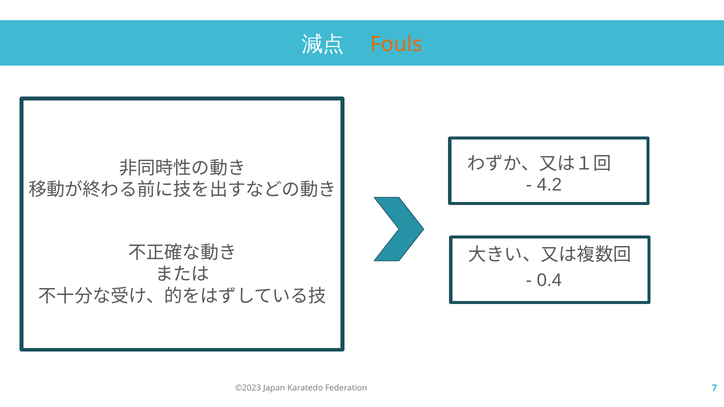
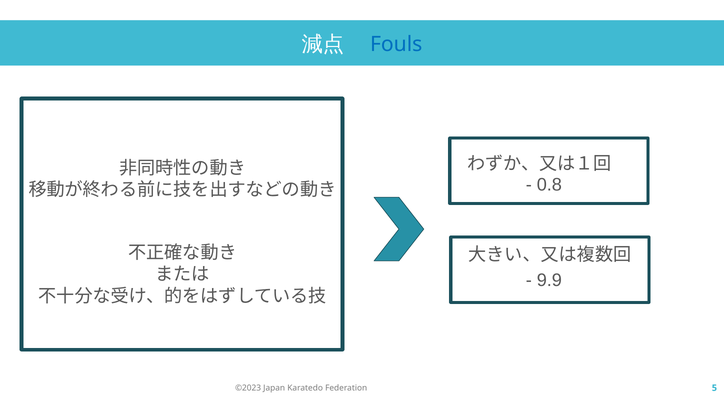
Fouls colour: orange -> blue (396, 44)
4.2: 4.2 -> 0.8 (549, 185)
0.4: 0.4 -> 9.9 (549, 280)
7: 7 -> 5 (714, 388)
